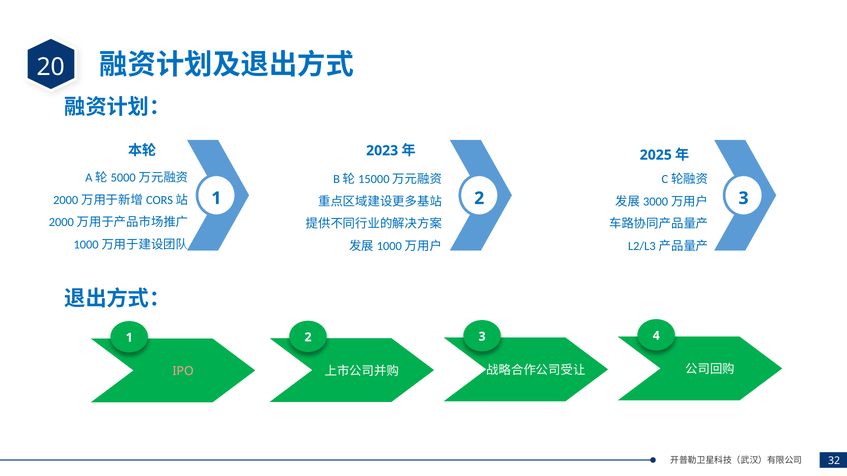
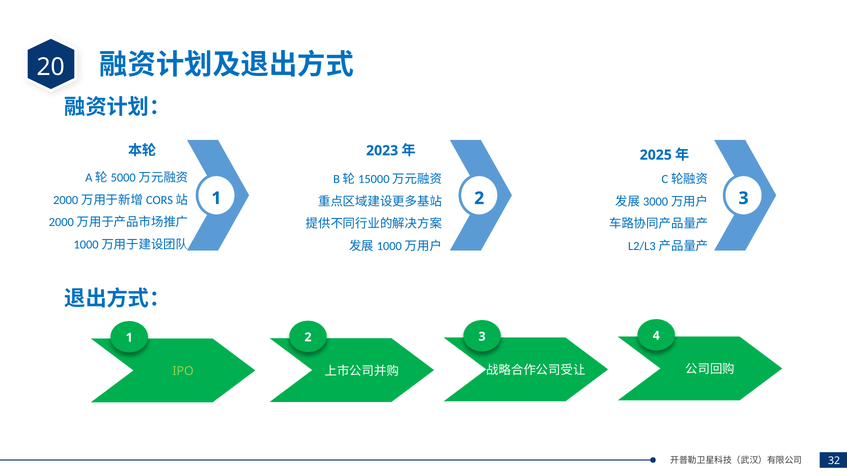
IPO colour: pink -> light green (183, 372)
